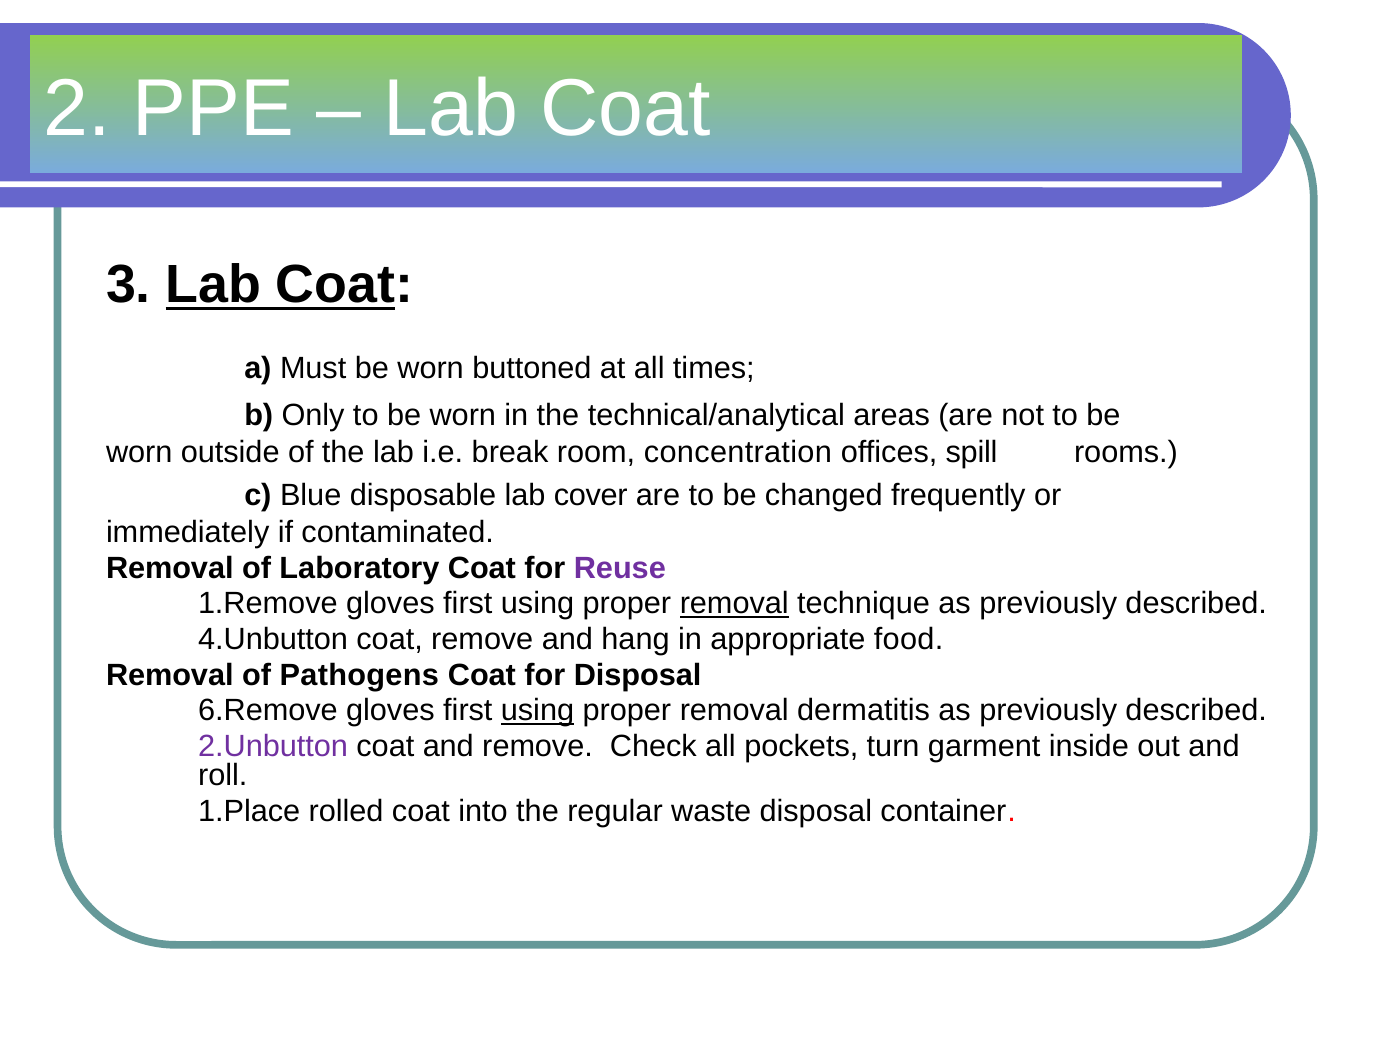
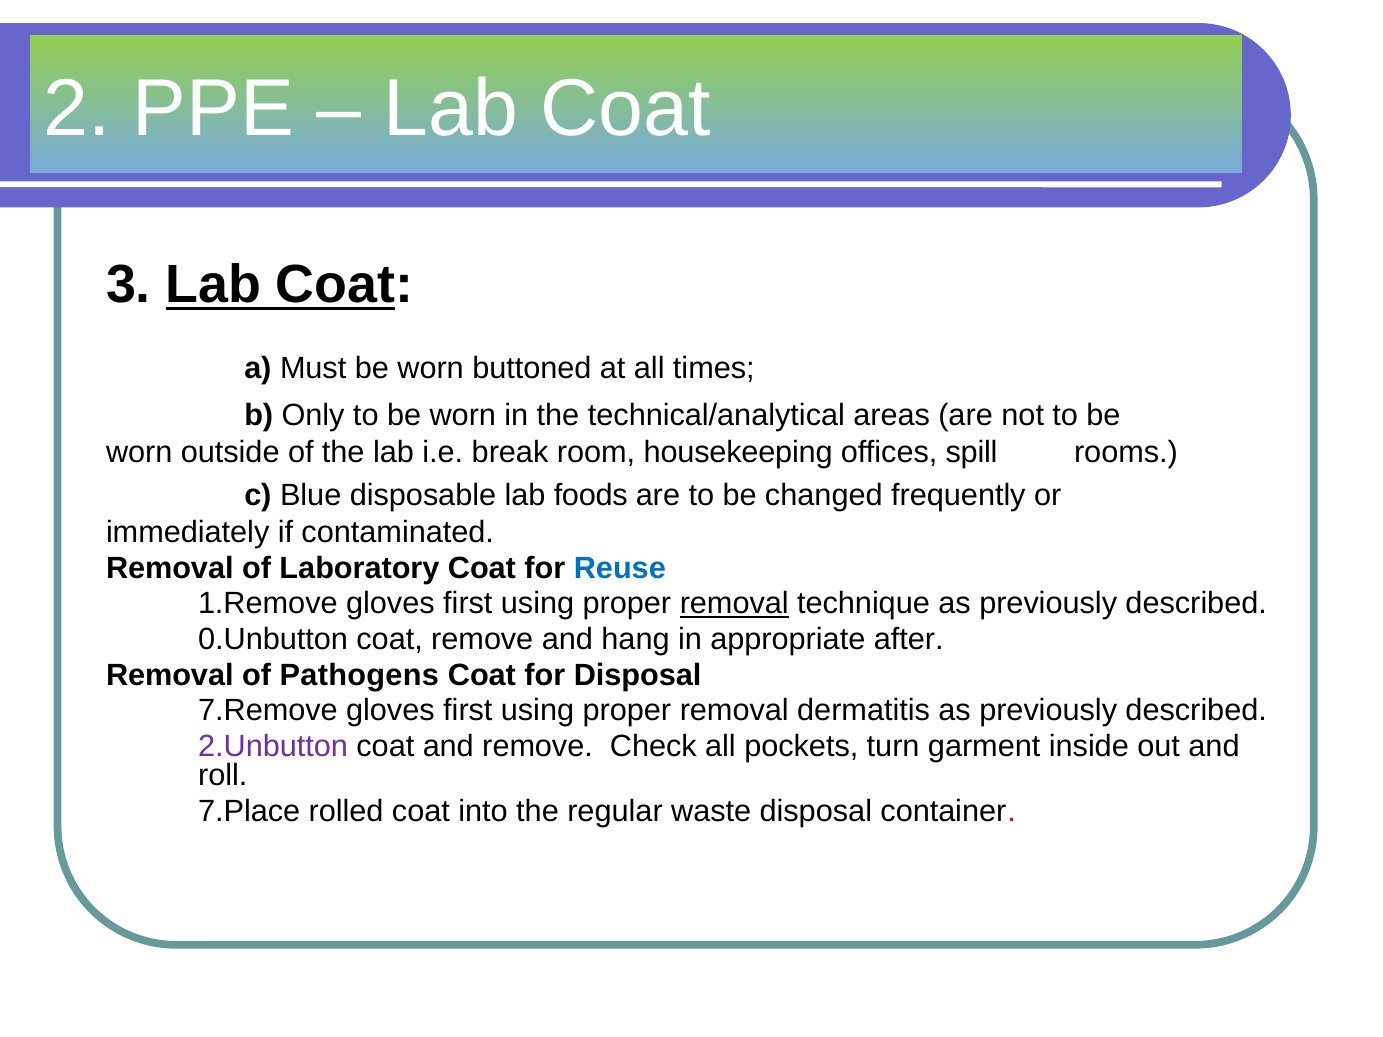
concentration: concentration -> housekeeping (738, 452)
cover: cover -> foods (591, 495)
Reuse colour: purple -> blue (620, 568)
4.Unbutton: 4.Unbutton -> 0.Unbutton (273, 640)
food: food -> after (909, 640)
6.Remove: 6.Remove -> 7.Remove (268, 711)
using underline: present -> none (538, 711)
1.Place: 1.Place -> 7.Place (249, 812)
